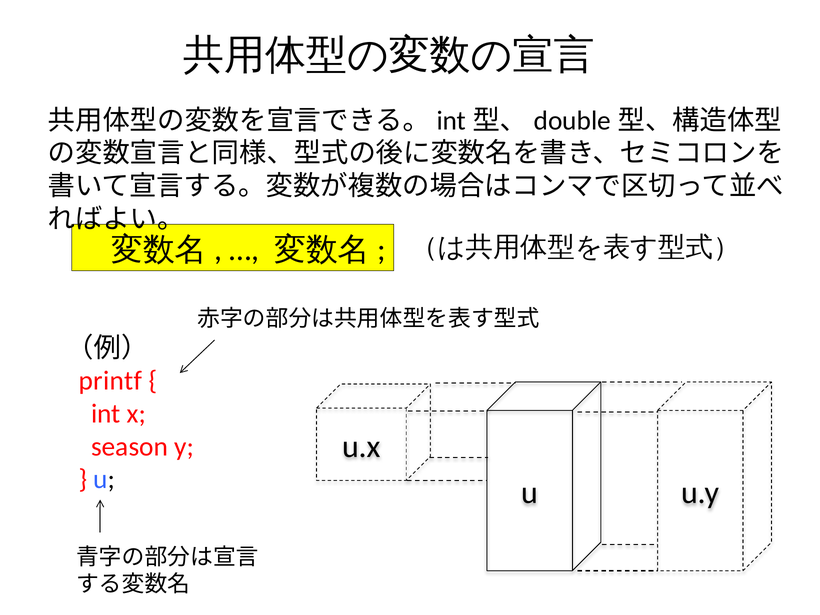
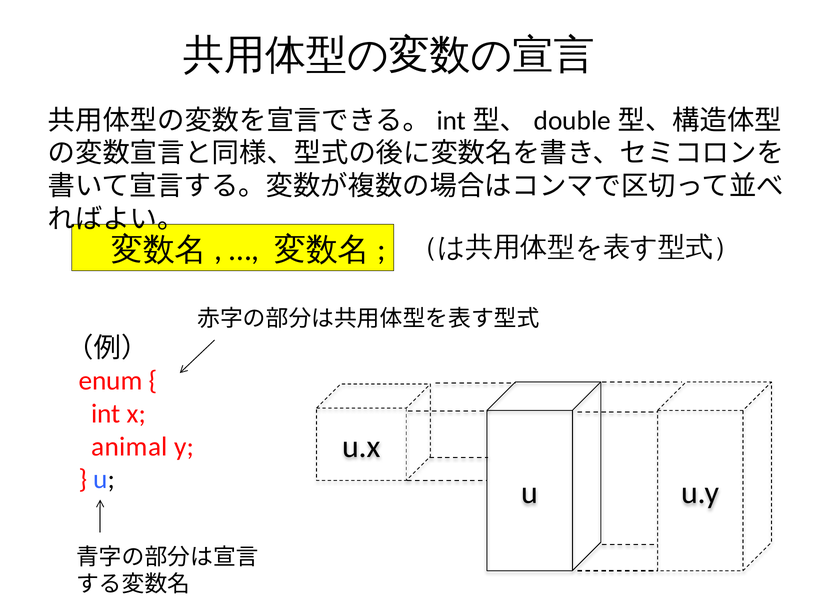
printf: printf -> enum (111, 381)
season: season -> animal (130, 446)
